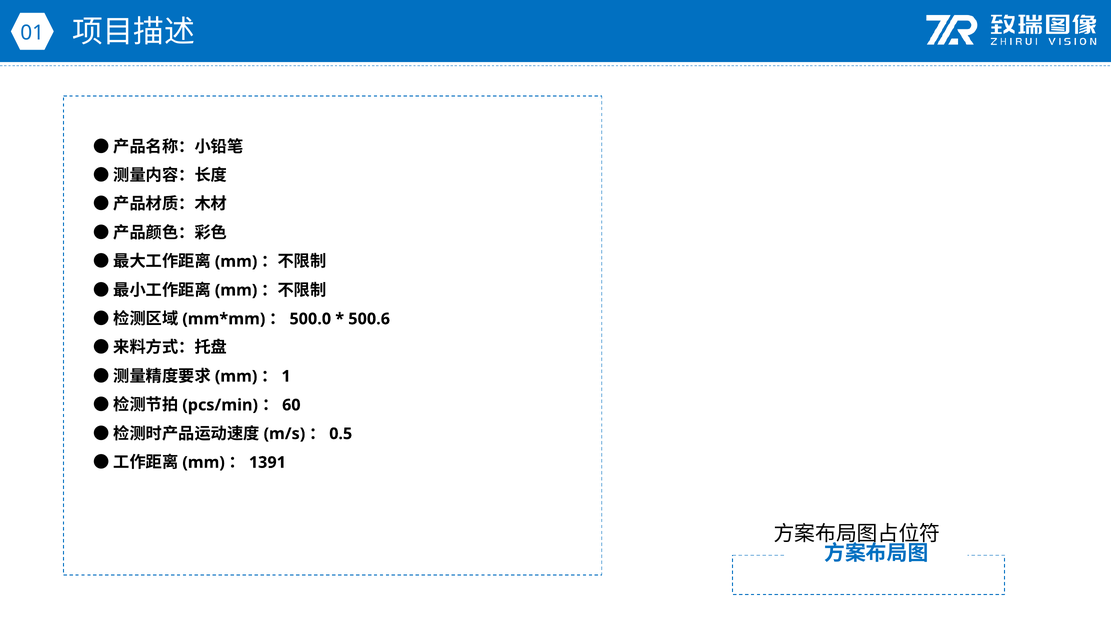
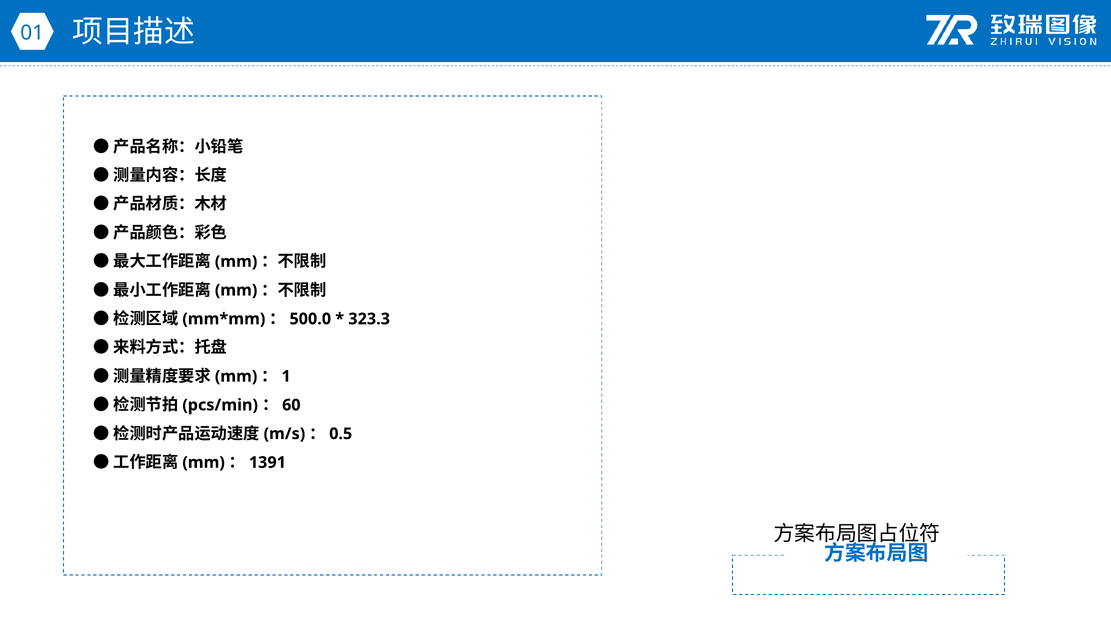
500.6: 500.6 -> 323.3 (369, 319)
